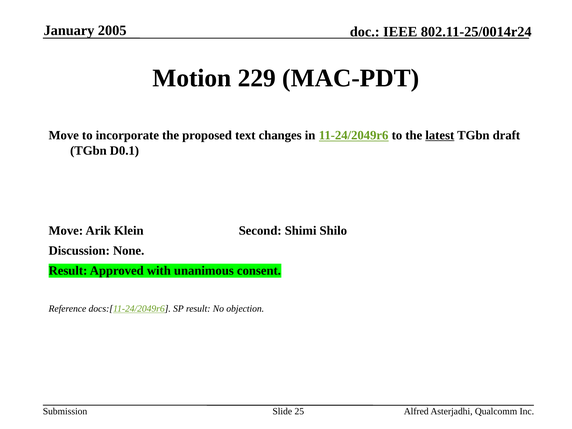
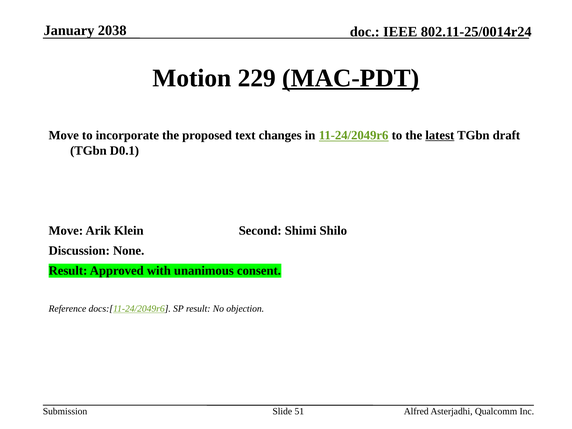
2005: 2005 -> 2038 (112, 30)
MAC-PDT underline: none -> present (351, 78)
25: 25 -> 51 (299, 411)
